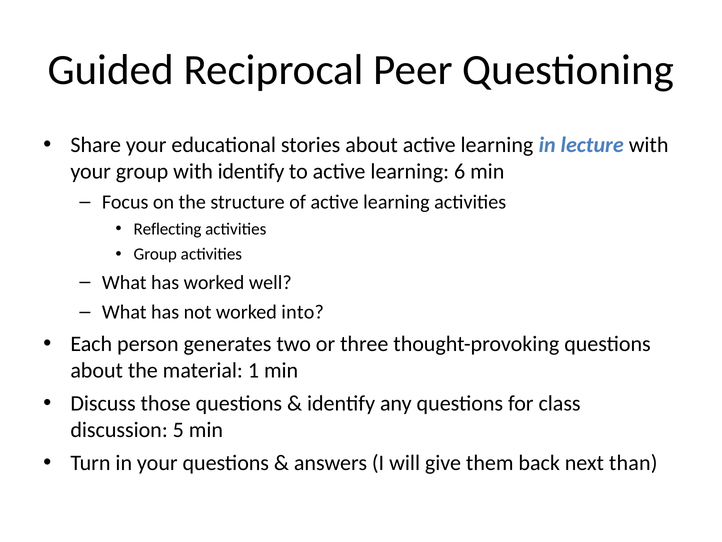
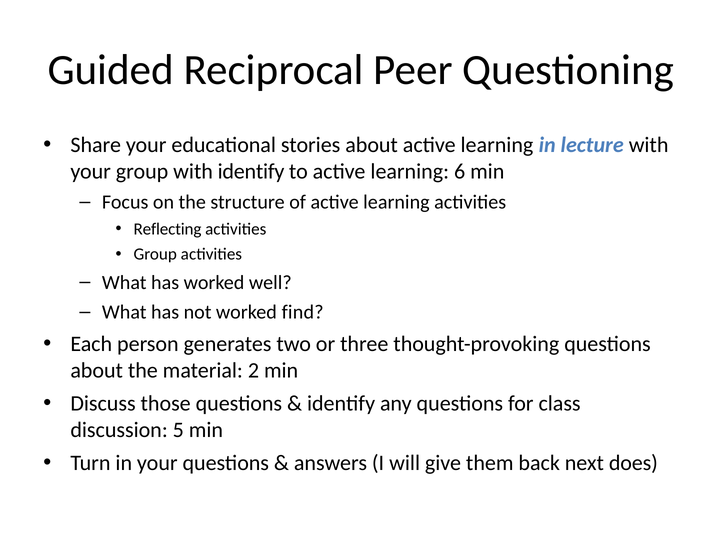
into: into -> find (303, 312)
1: 1 -> 2 (253, 370)
than: than -> does (633, 462)
